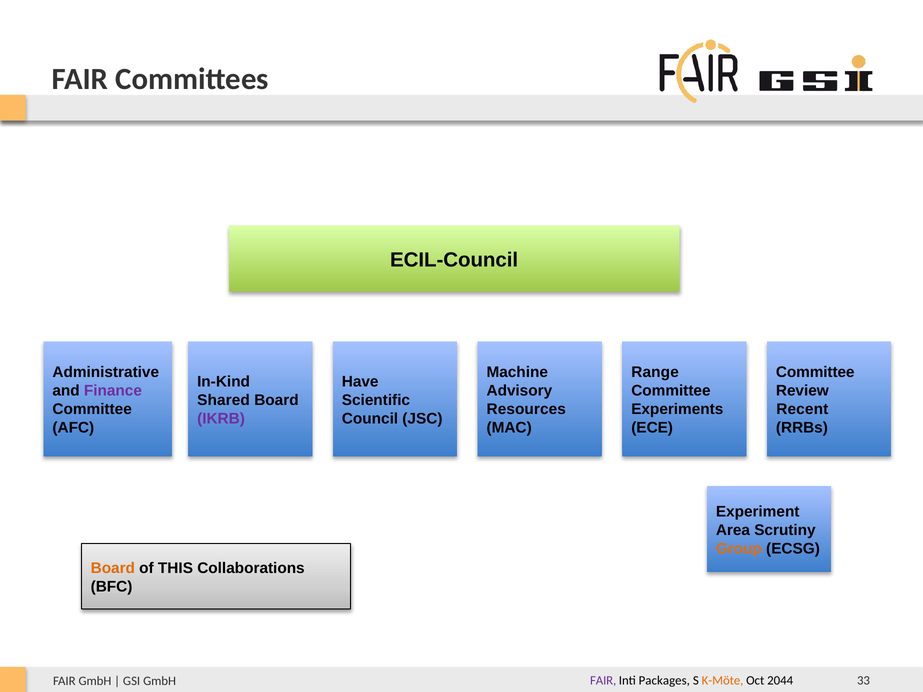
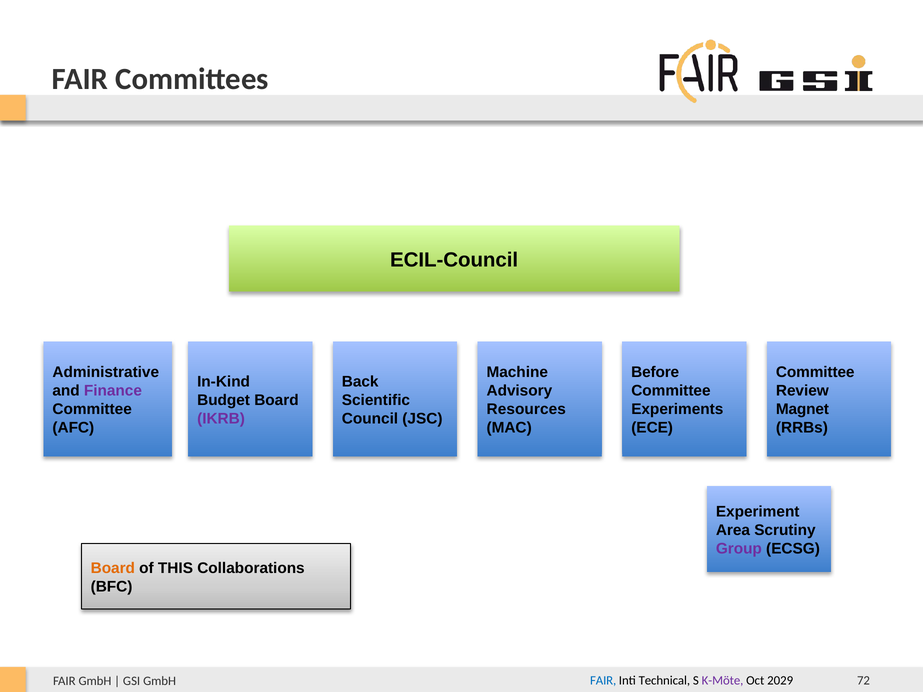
Range: Range -> Before (655, 373)
Have: Have -> Back (360, 382)
Shared: Shared -> Budget (224, 400)
Recent: Recent -> Magnet (802, 409)
Group colour: orange -> purple (739, 549)
FAIR colour: purple -> blue (603, 681)
Packages: Packages -> Technical (664, 681)
K-Möte colour: orange -> purple (723, 681)
2044: 2044 -> 2029 (780, 681)
33: 33 -> 72 (863, 681)
